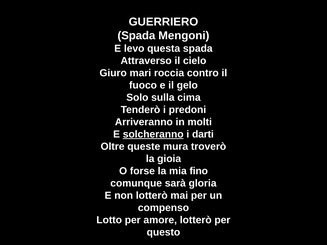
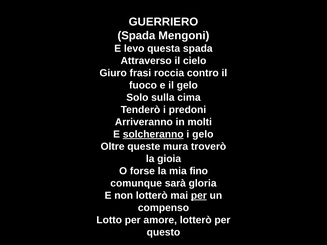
mari: mari -> frasi (140, 73)
i darti: darti -> gelo (203, 134)
per underline: none -> present (199, 196)
